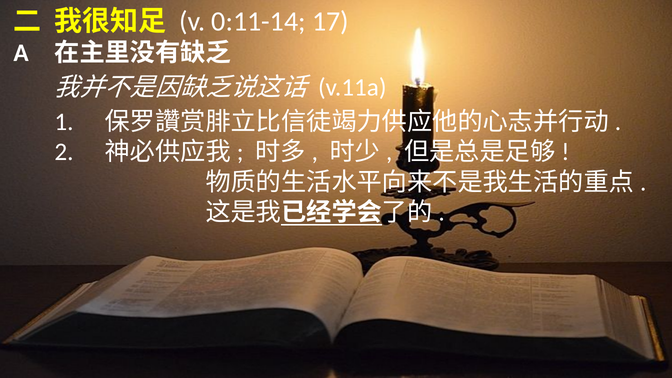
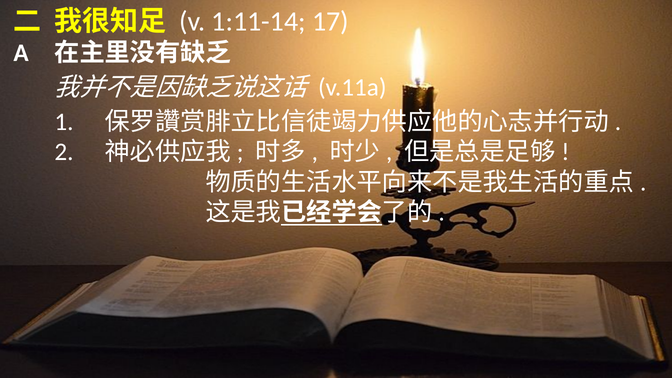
0:11-14: 0:11-14 -> 1:11-14 (259, 21)
